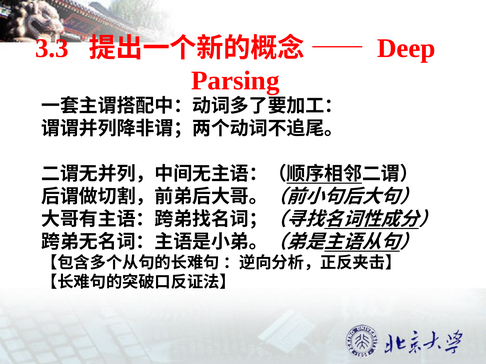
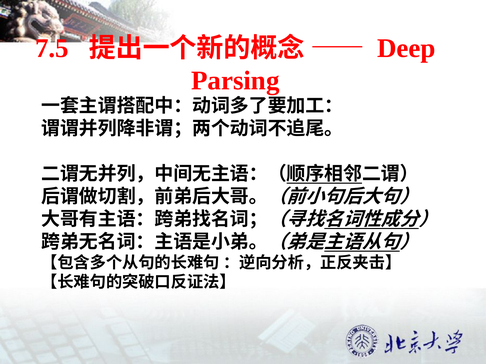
3.3: 3.3 -> 7.5 (52, 48)
